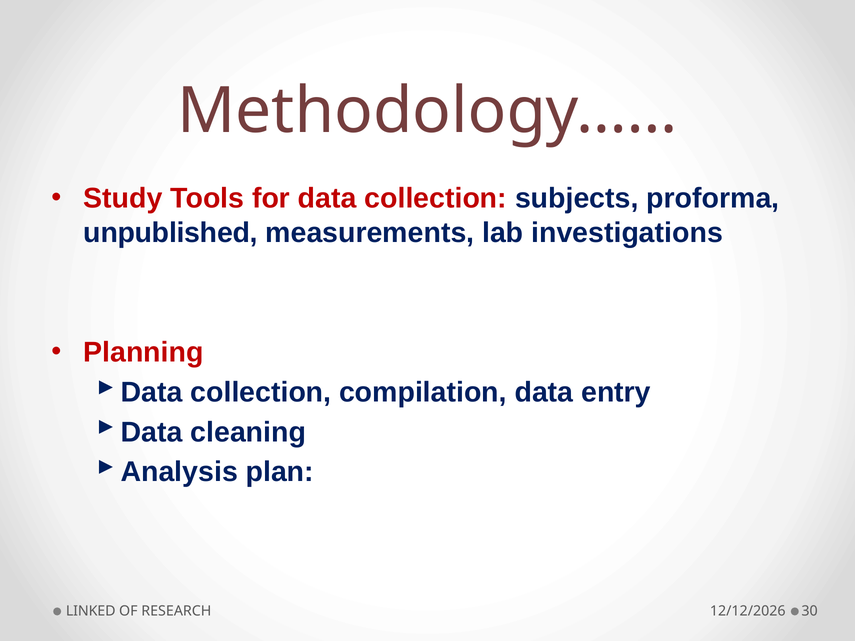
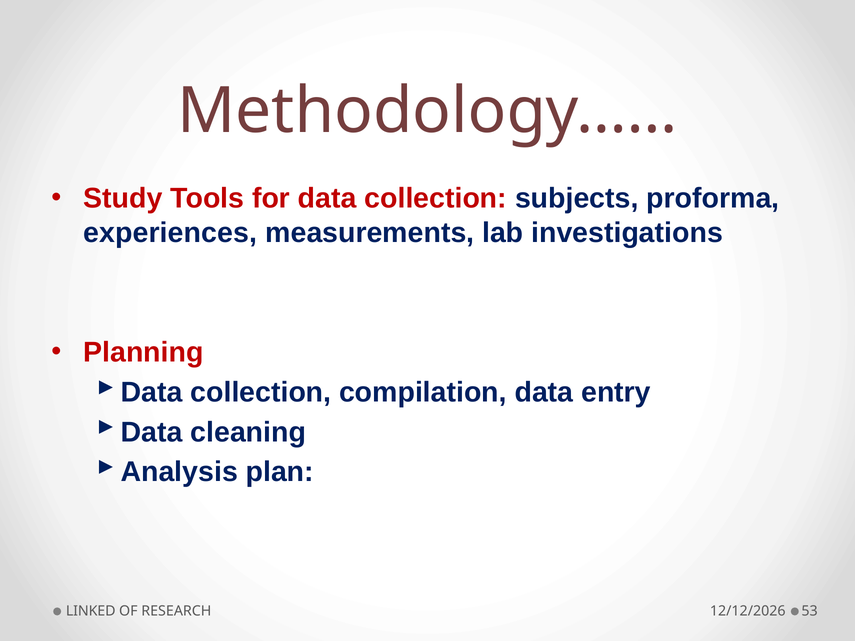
unpublished: unpublished -> experiences (170, 233)
30: 30 -> 53 (810, 611)
